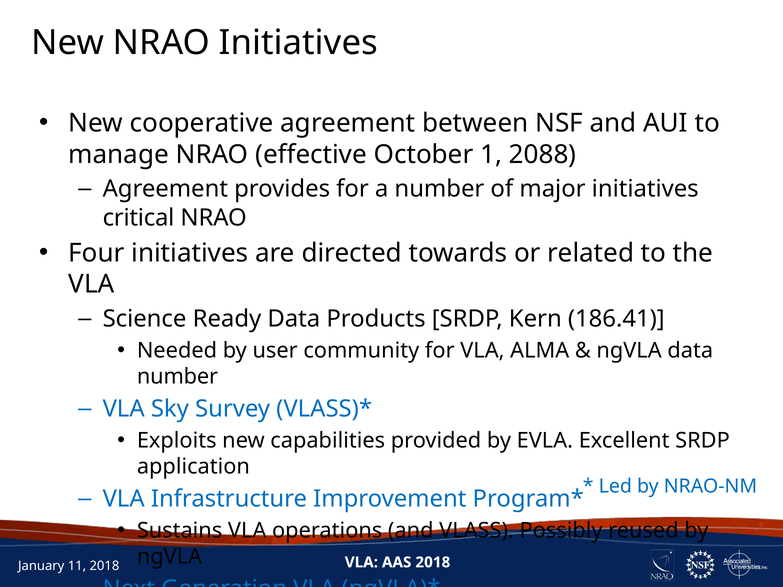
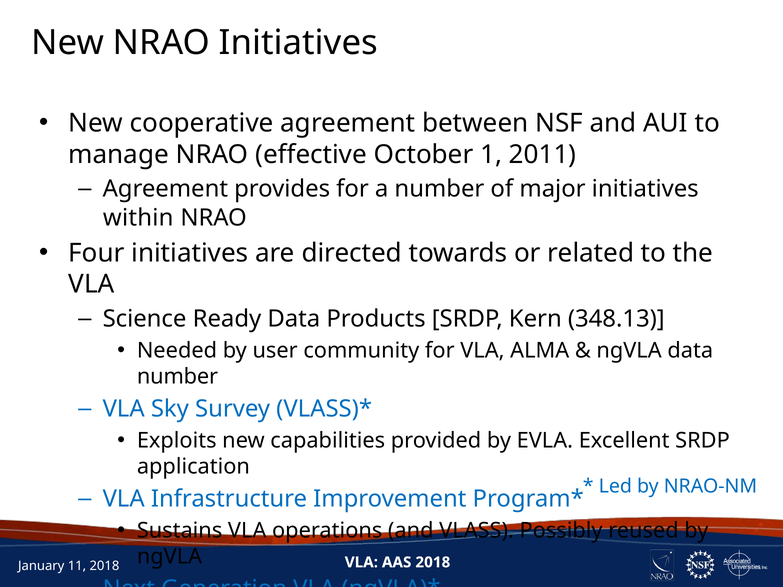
2088: 2088 -> 2011 (543, 154)
critical: critical -> within (138, 218)
186.41: 186.41 -> 348.13 (616, 319)
